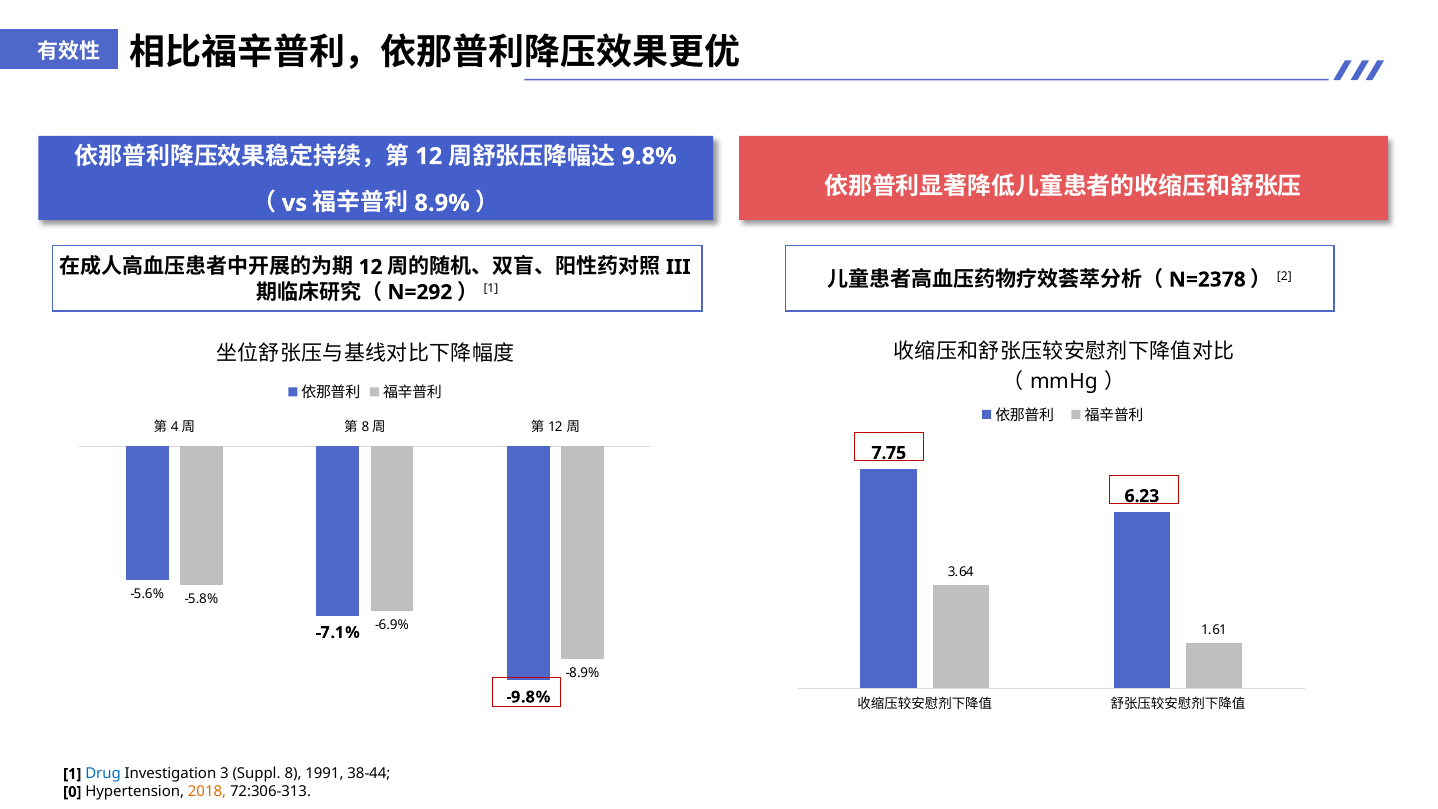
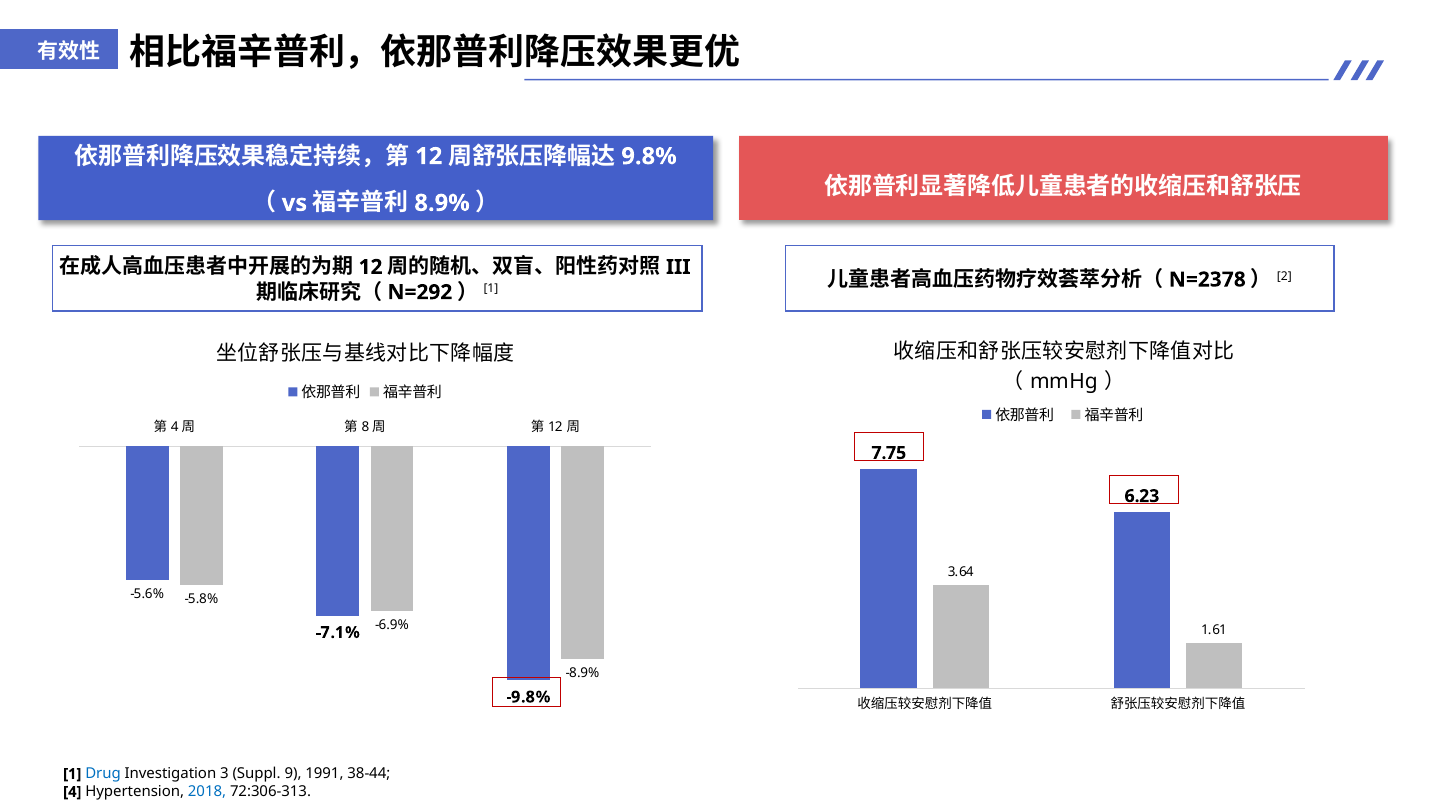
8: 8 -> 9 (293, 774)
0: 0 -> 4 (72, 792)
2018 colour: orange -> blue (207, 792)
